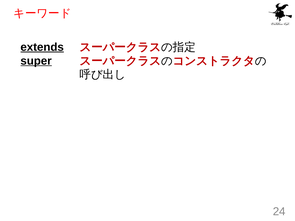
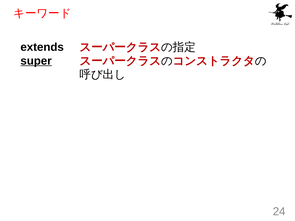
extends underline: present -> none (42, 47)
